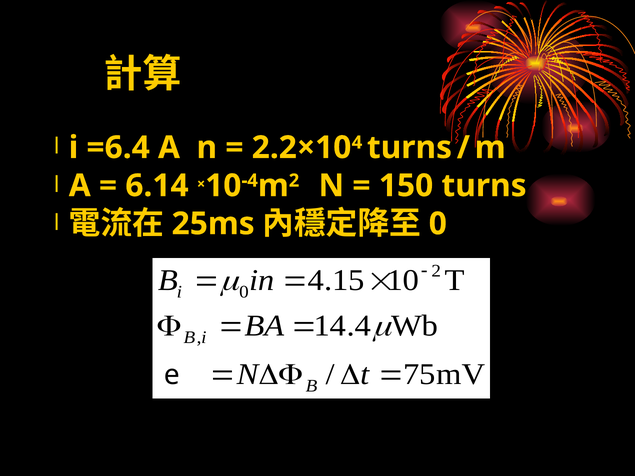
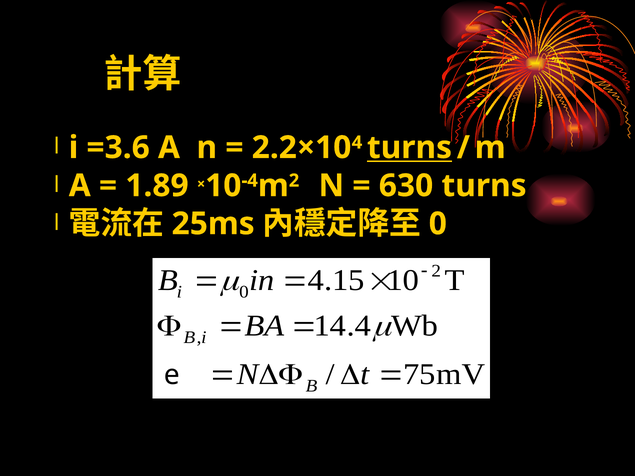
=6.4: =6.4 -> =3.6 (118, 148)
turns underline: none -> present (409, 148)
6.14: 6.14 -> 1.89 (157, 186)
150: 150 -> 630 (406, 186)
